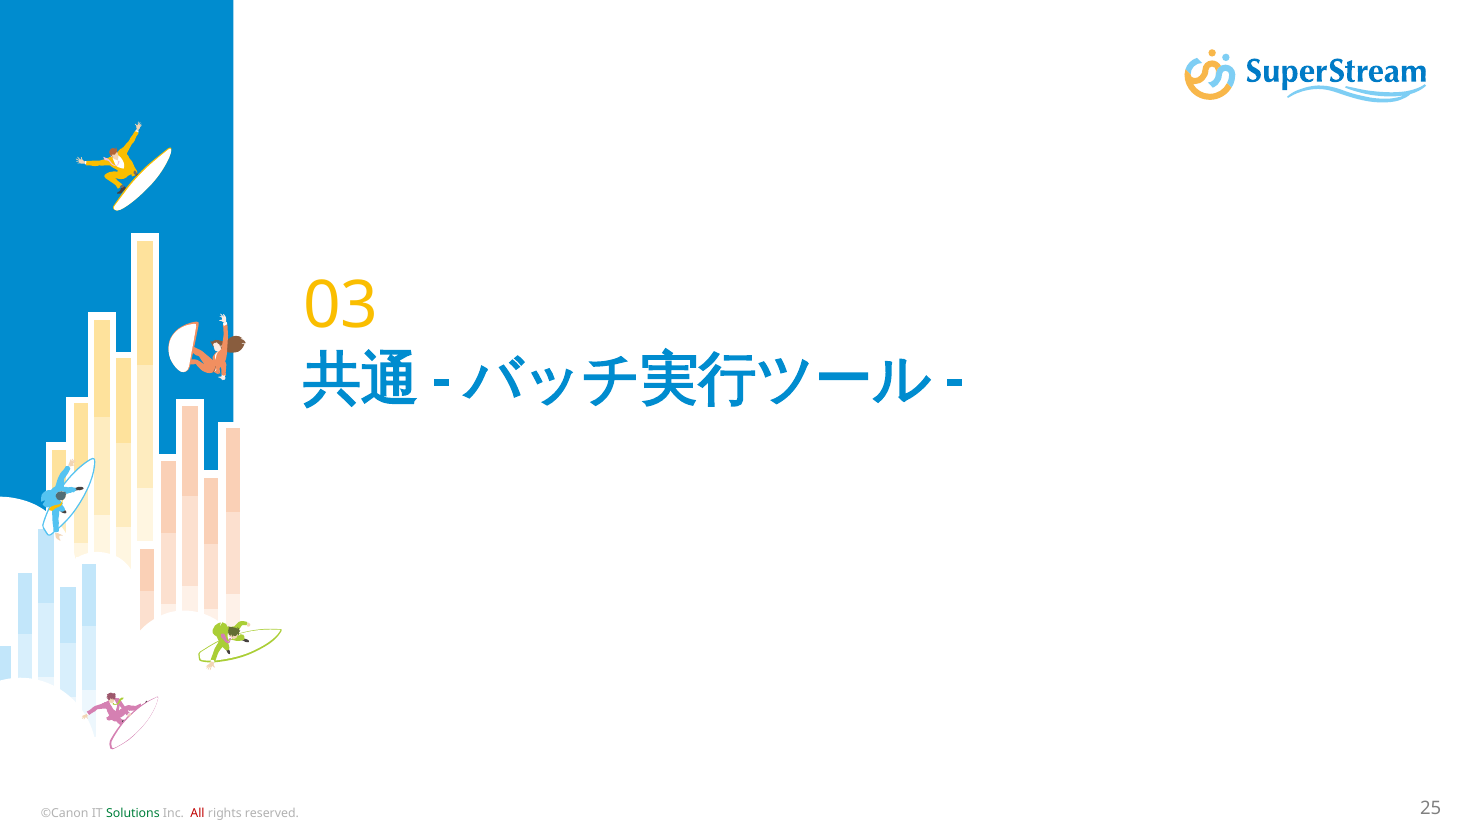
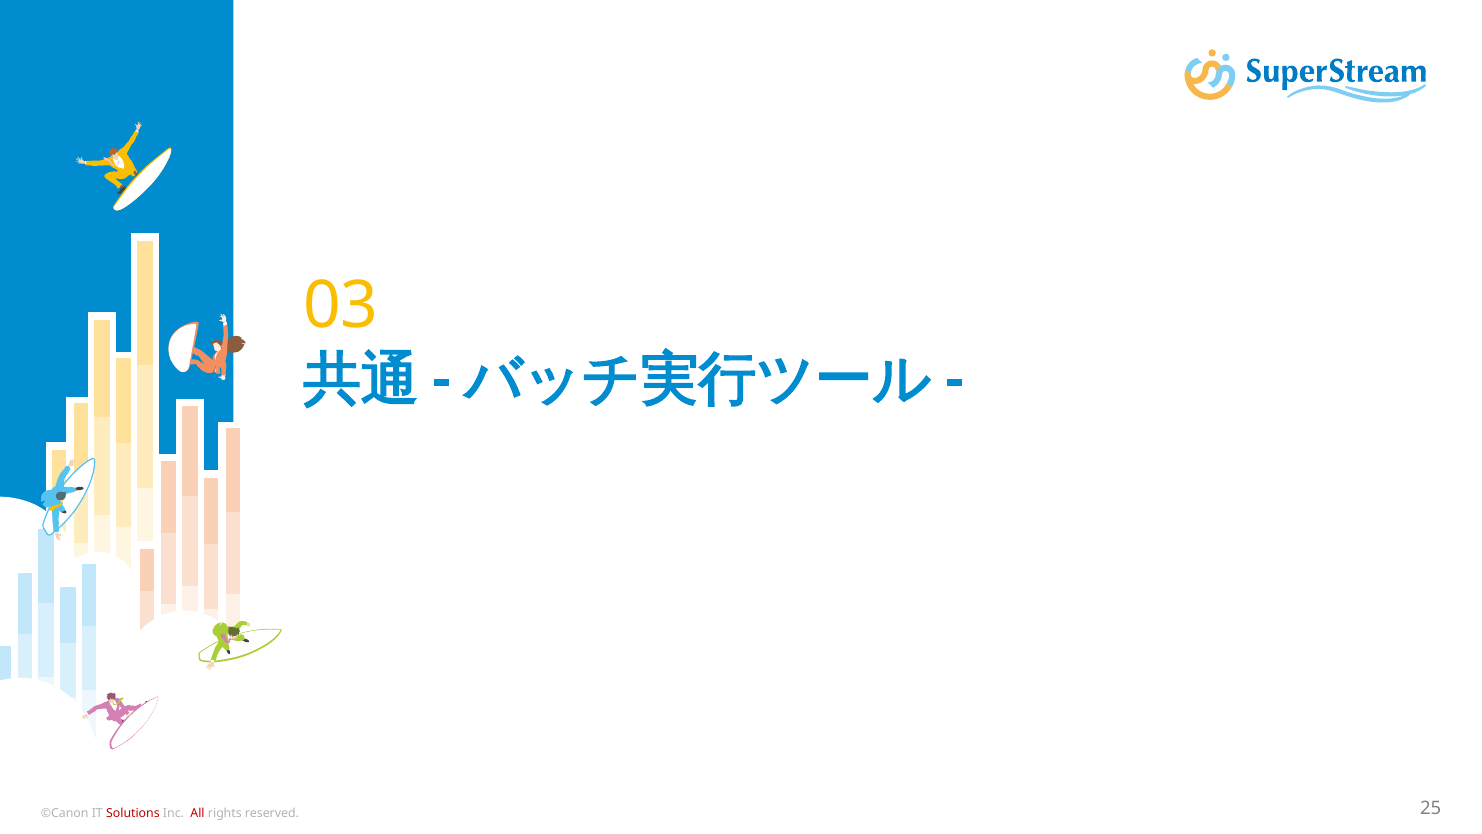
Solutions colour: green -> red (133, 813)
